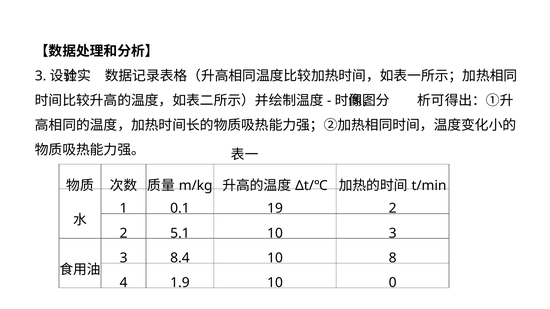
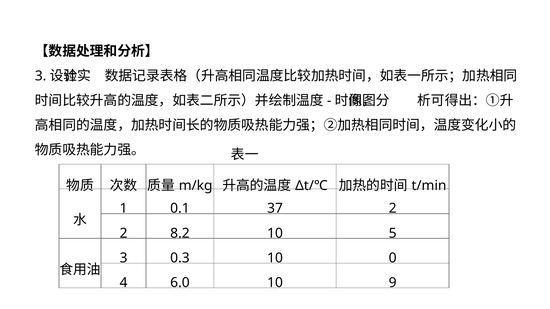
19: 19 -> 37 (275, 209)
5.1: 5.1 -> 8.2 (180, 234)
10 3: 3 -> 5 (393, 234)
8.4: 8.4 -> 0.3 (180, 258)
8: 8 -> 0 (393, 258)
1.9: 1.9 -> 6.0 (180, 283)
0: 0 -> 9 (393, 283)
